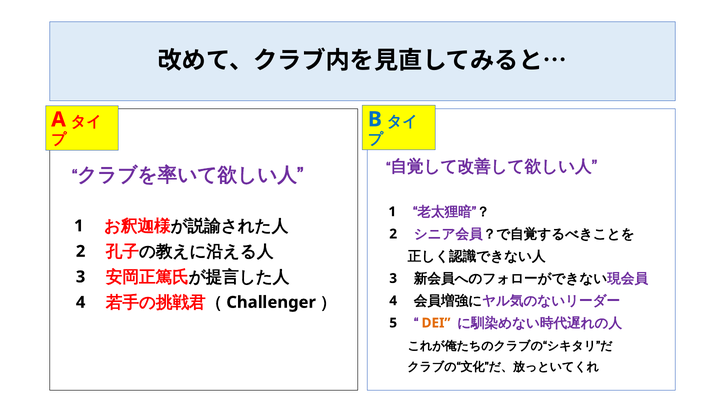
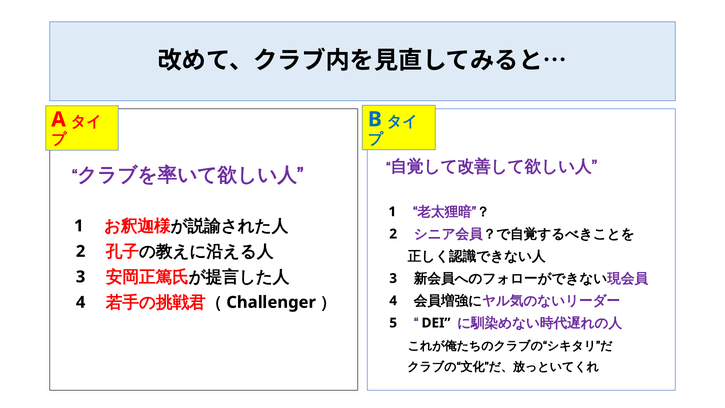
DEI colour: orange -> black (436, 323)
